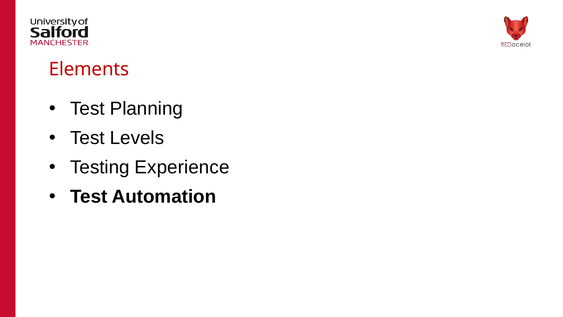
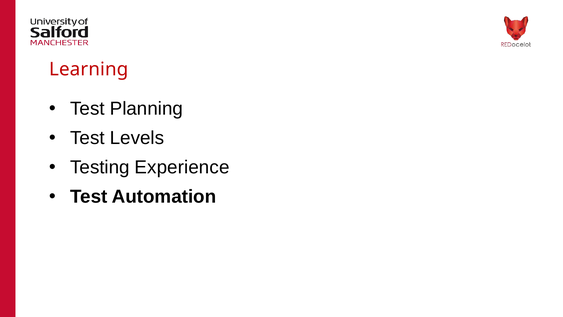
Elements: Elements -> Learning (89, 69)
